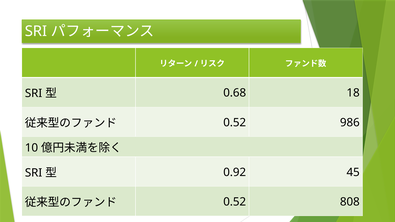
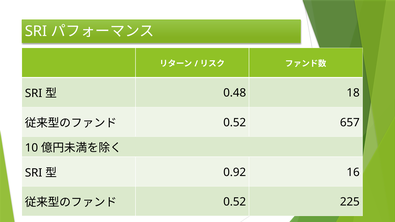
0.68: 0.68 -> 0.48 (235, 93)
986: 986 -> 657 (350, 123)
45: 45 -> 16 (353, 172)
808: 808 -> 225 (350, 202)
